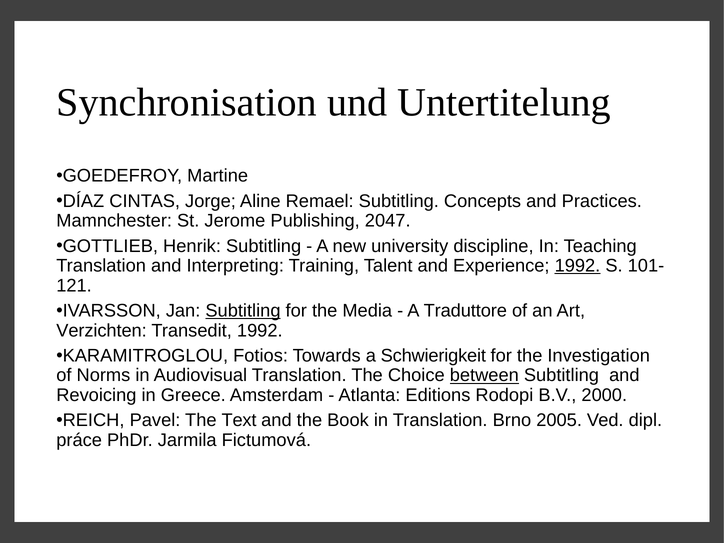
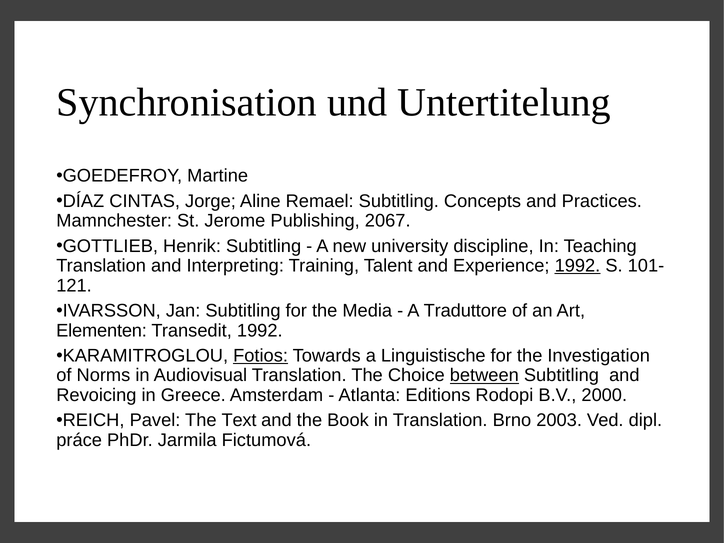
2047: 2047 -> 2067 (388, 221)
Subtitling underline: present -> none (243, 311)
Verzichten: Verzichten -> Elementen (102, 330)
Fotios underline: none -> present (261, 356)
Schwierigkeit: Schwierigkeit -> Linguistische (433, 356)
2005: 2005 -> 2003 (559, 420)
